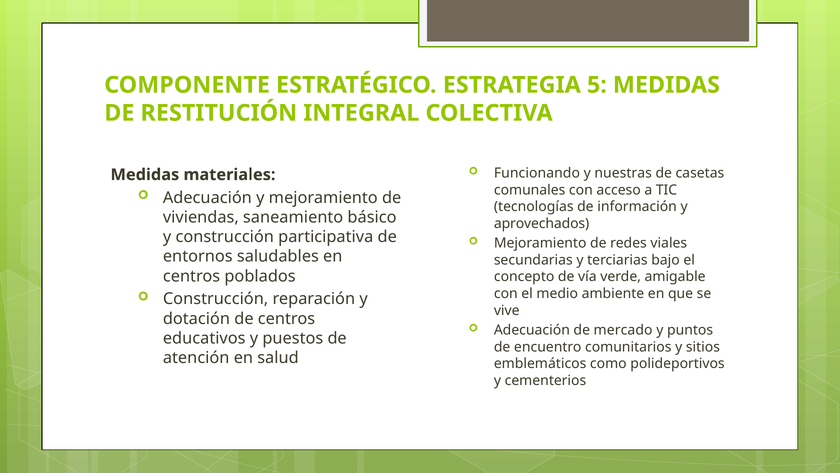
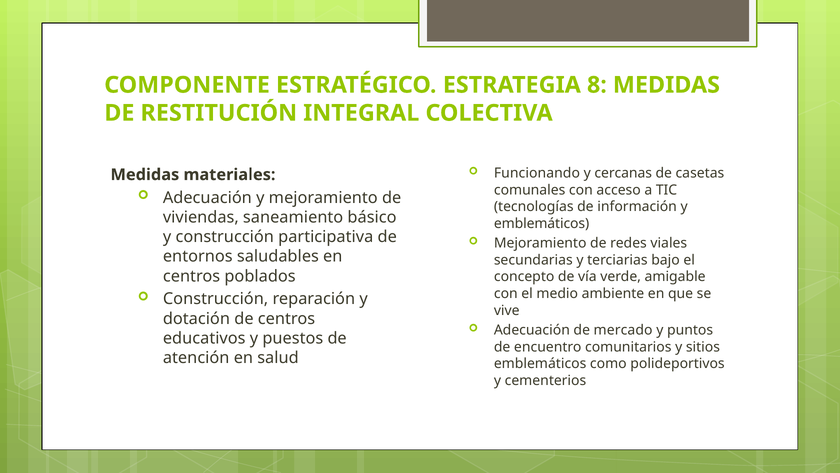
5: 5 -> 8 (597, 85)
nuestras: nuestras -> cercanas (623, 173)
aprovechados: aprovechados -> emblemáticos (542, 223)
